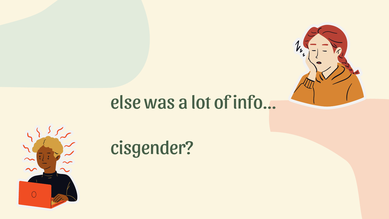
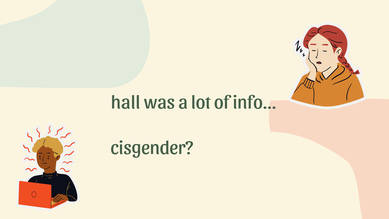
else: else -> hall (126, 102)
